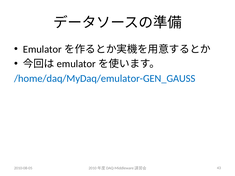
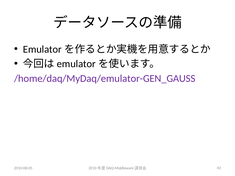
/home/daq/MyDaq/emulator-GEN_GAUSS colour: blue -> purple (105, 79)
